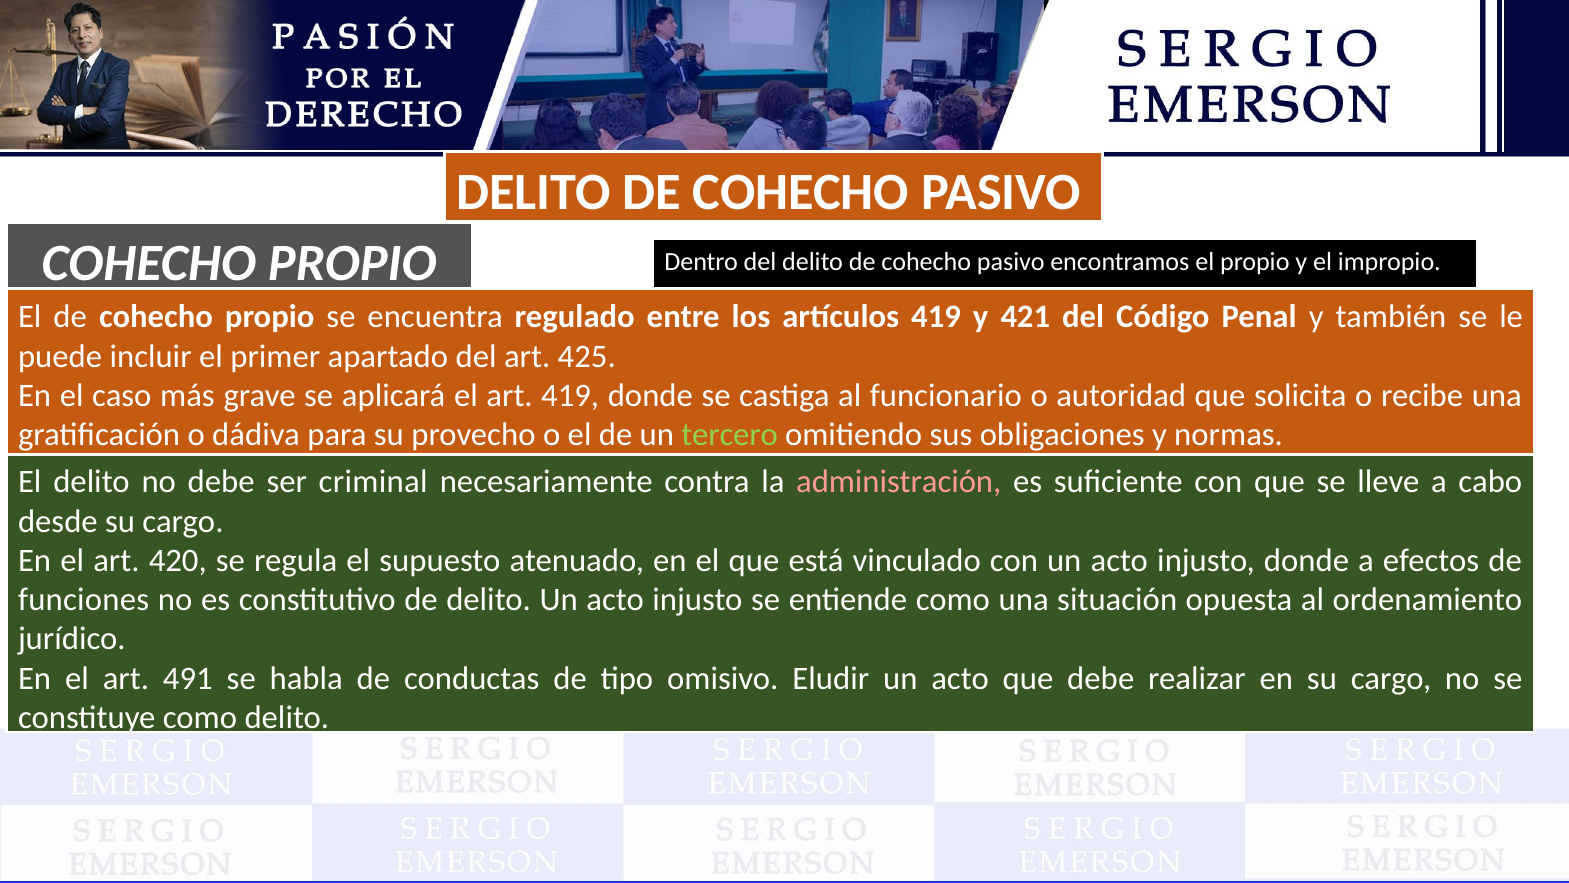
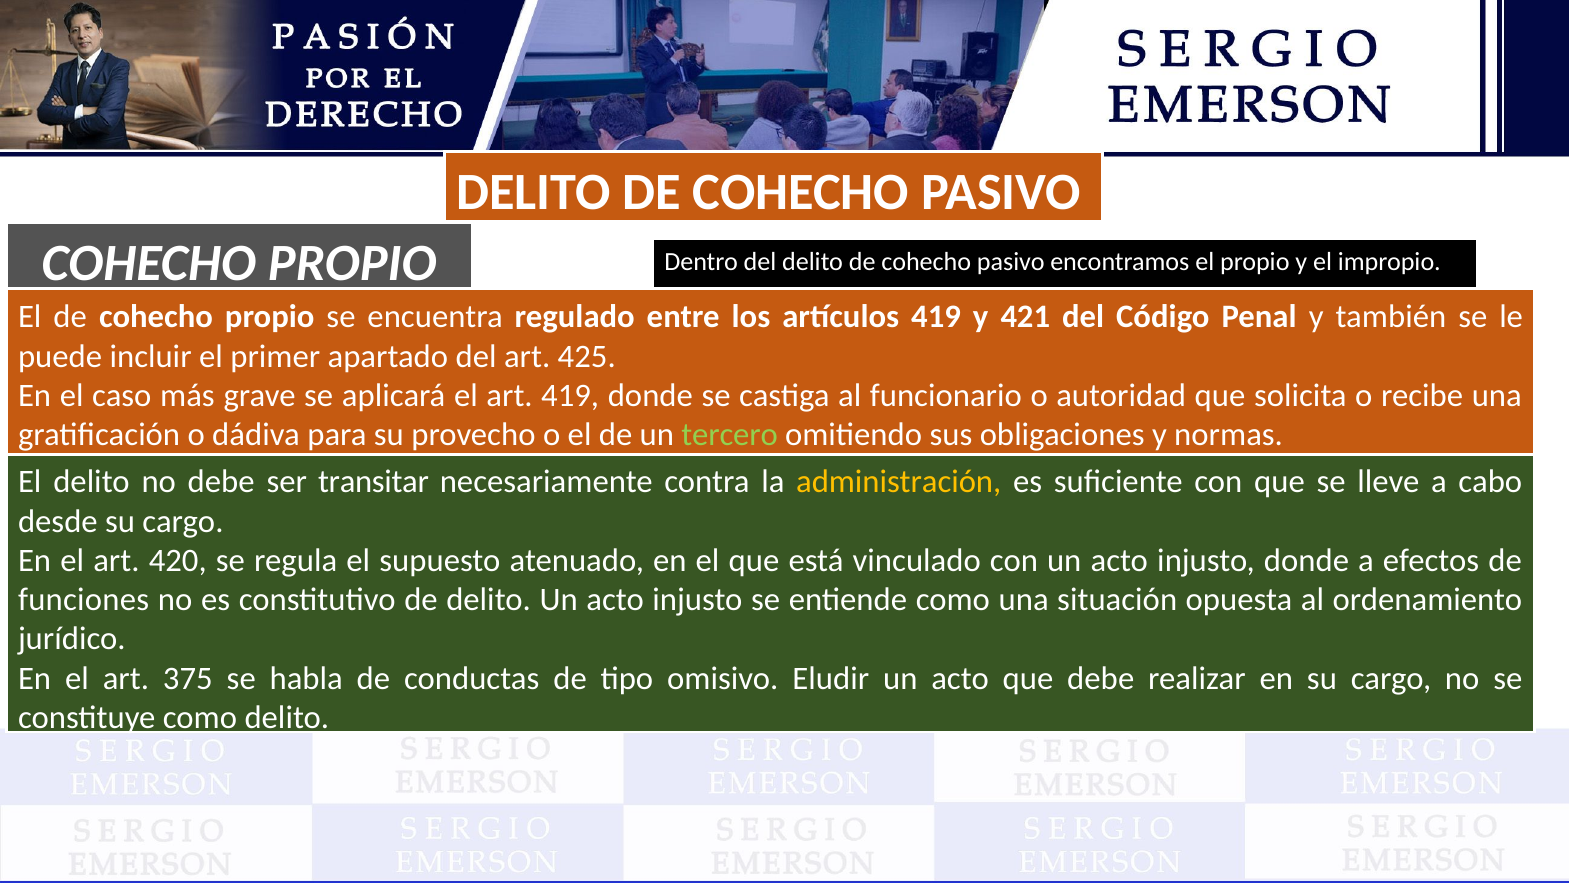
criminal: criminal -> transitar (373, 482)
administración colour: pink -> yellow (899, 482)
491: 491 -> 375 (188, 678)
